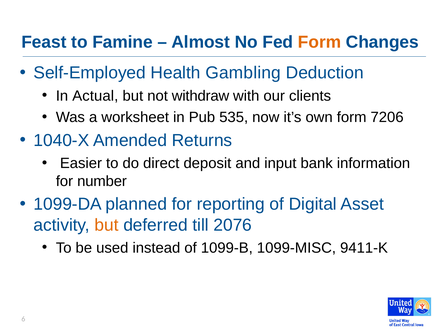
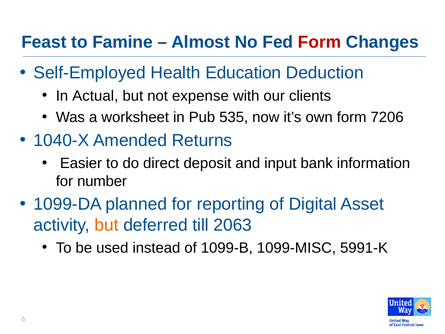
Form colour: orange -> red (320, 42)
Gambling: Gambling -> Education (243, 73)
withdraw: withdraw -> expense (200, 96)
2076: 2076 -> 2063 (233, 225)
9411-K: 9411-K -> 5991-K (364, 248)
